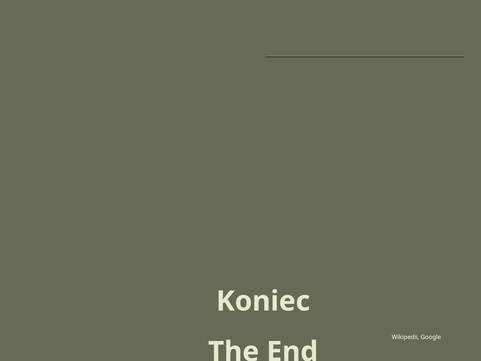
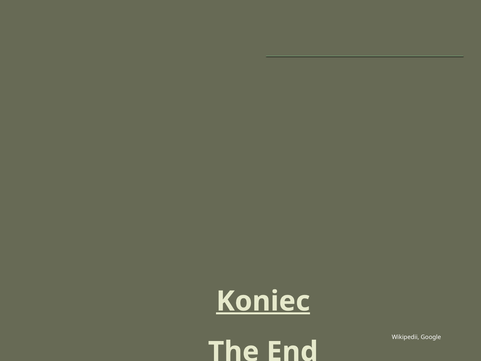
Koniec underline: none -> present (263, 301)
